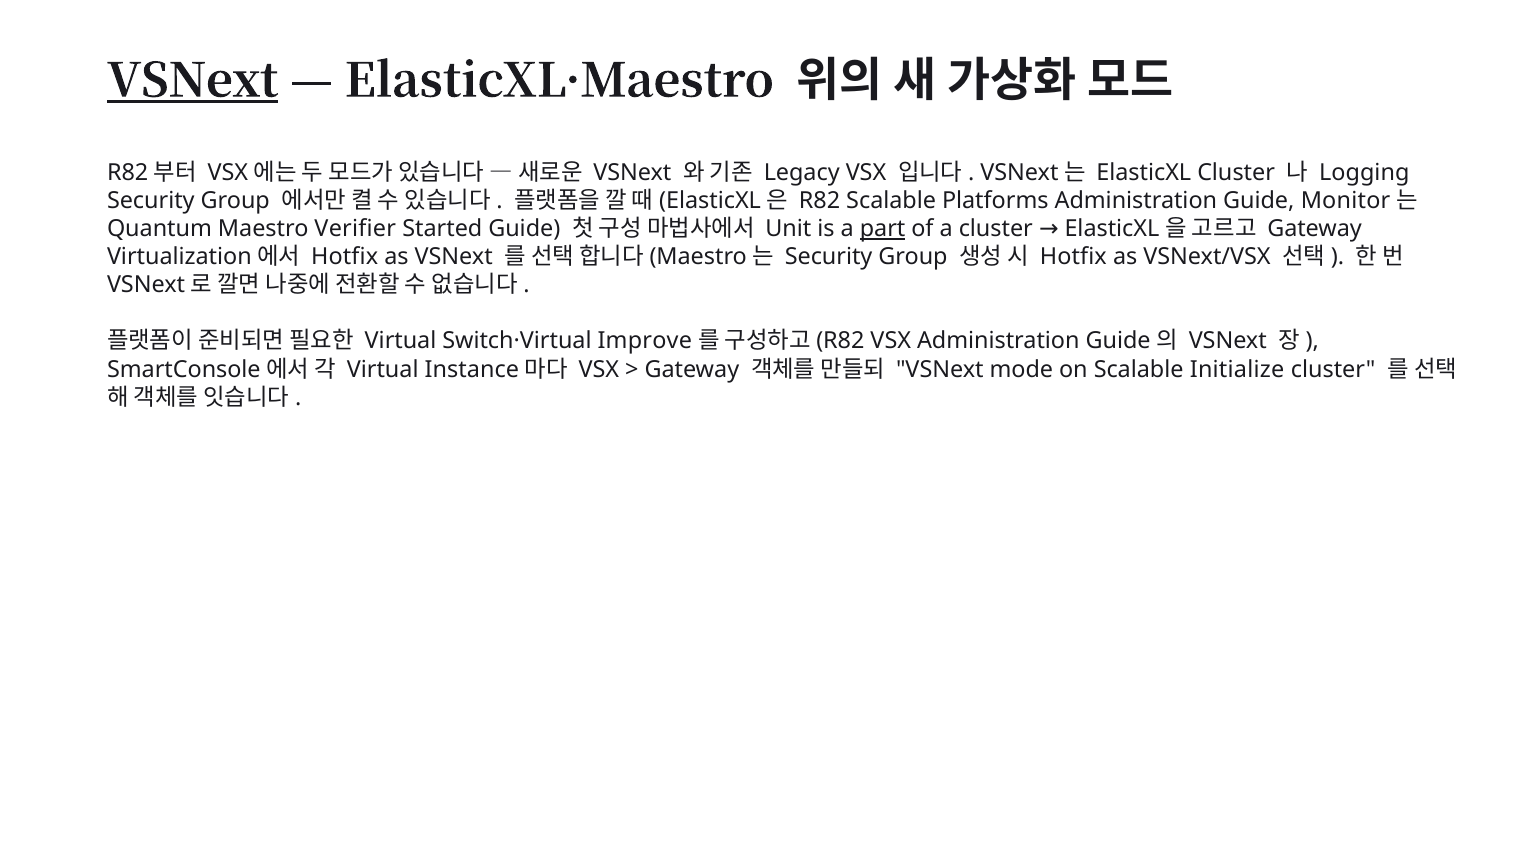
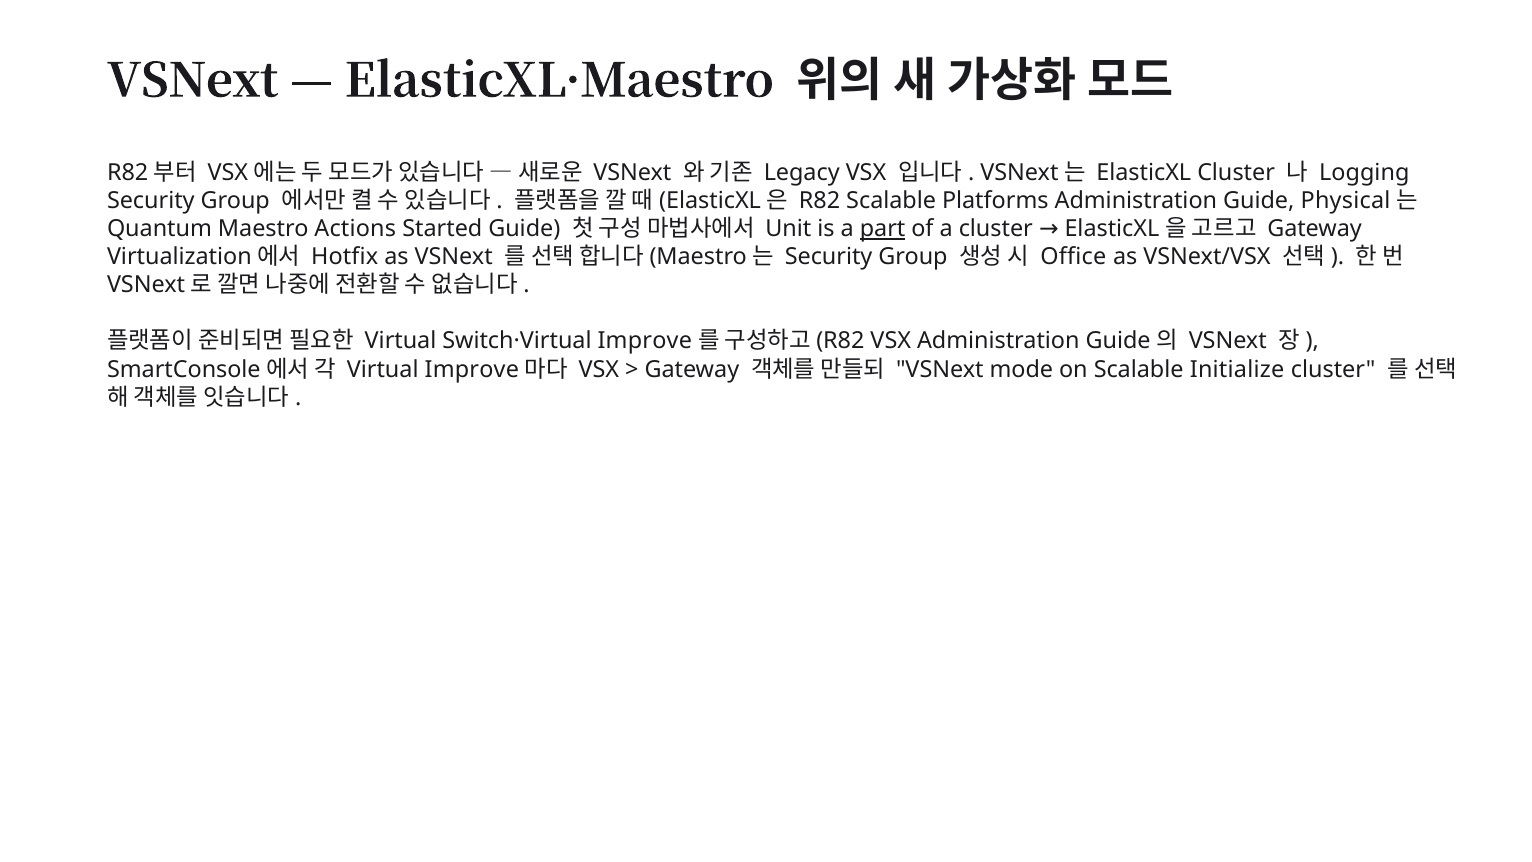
VSNext underline: present -> none (193, 81)
Monitor: Monitor -> Physical (1346, 201)
Verifier: Verifier -> Actions (355, 229)
Hotfix: Hotfix -> Office (1073, 257)
Virtual Instance: Instance -> Improve (472, 369)
